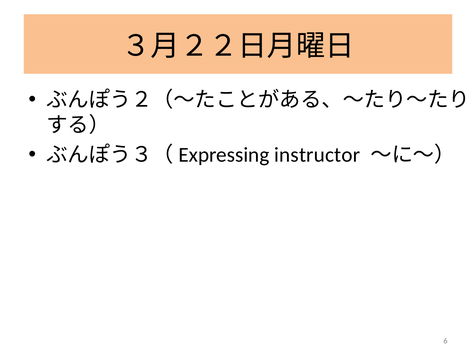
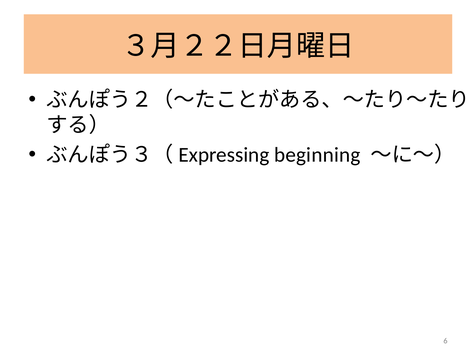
instructor: instructor -> beginning (317, 155)
